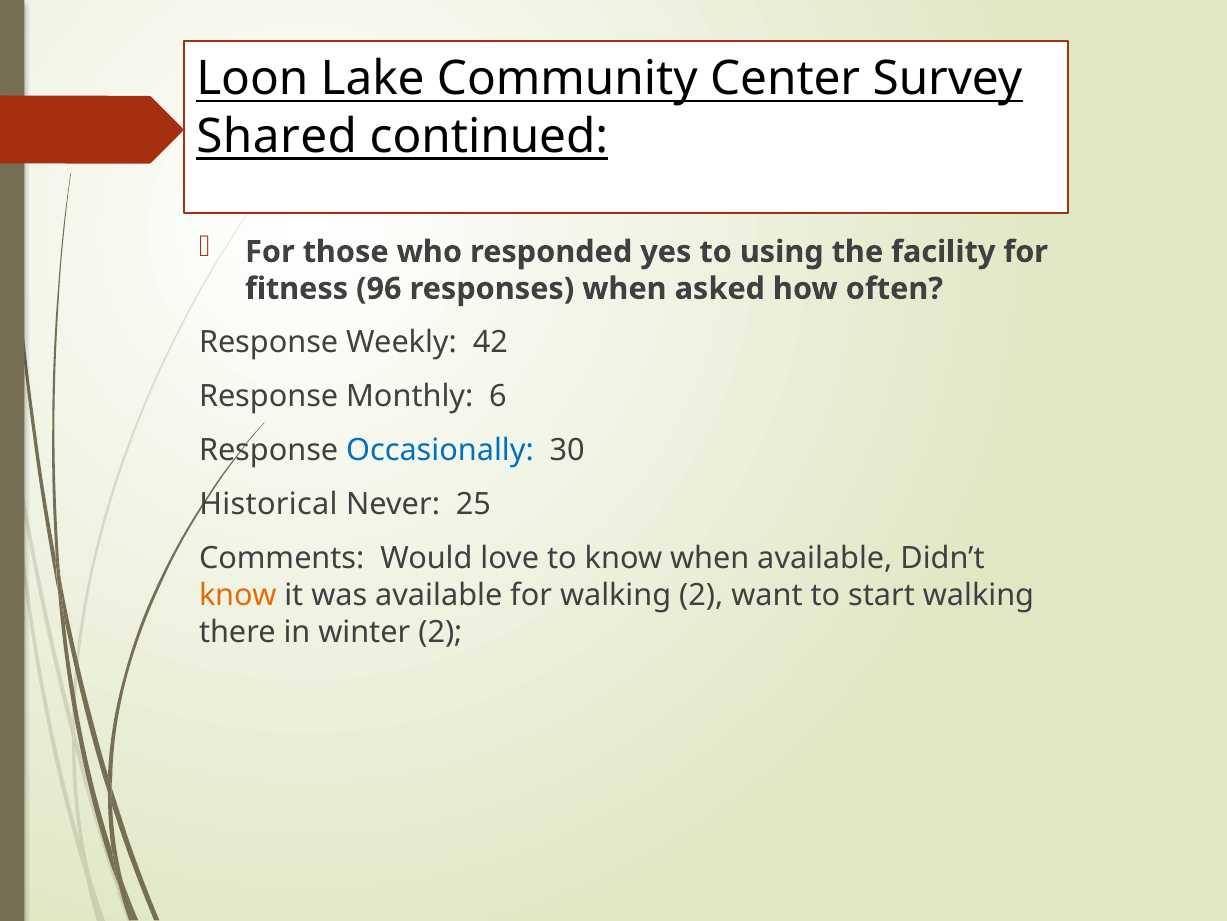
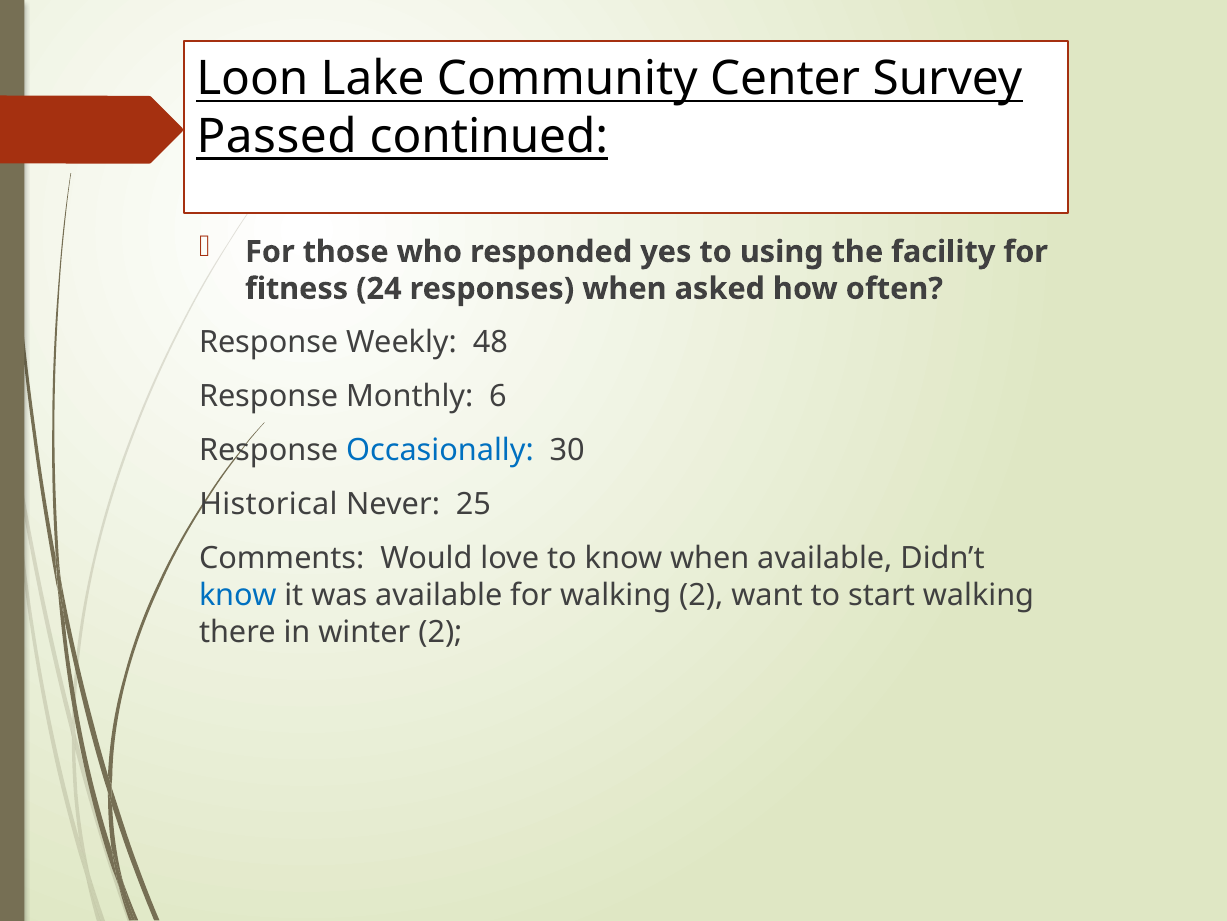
Shared: Shared -> Passed (277, 136)
96: 96 -> 24 (379, 288)
42: 42 -> 48 (490, 342)
know colour: orange -> blue (238, 595)
